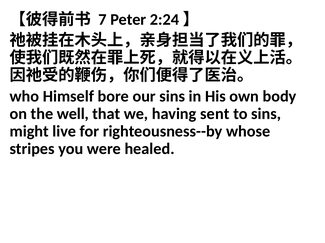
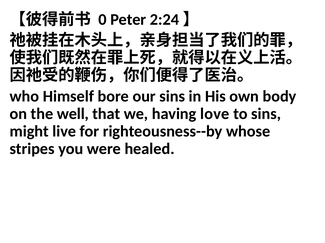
7: 7 -> 0 (103, 20)
sent: sent -> love (215, 114)
